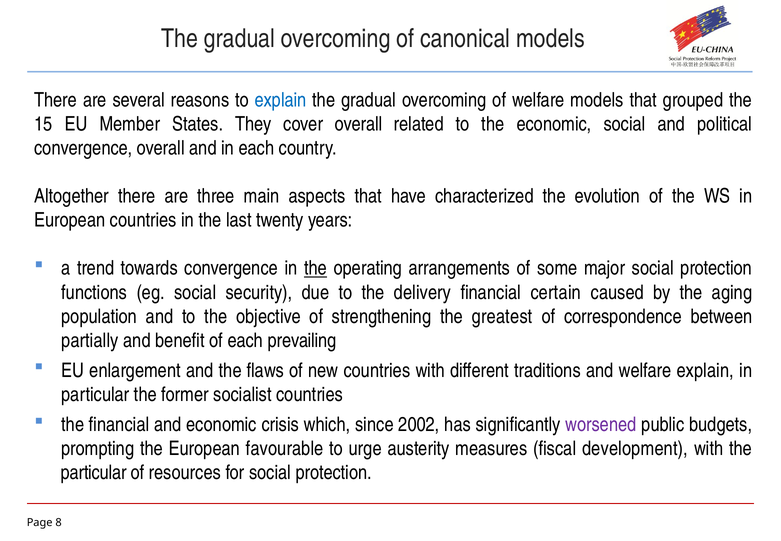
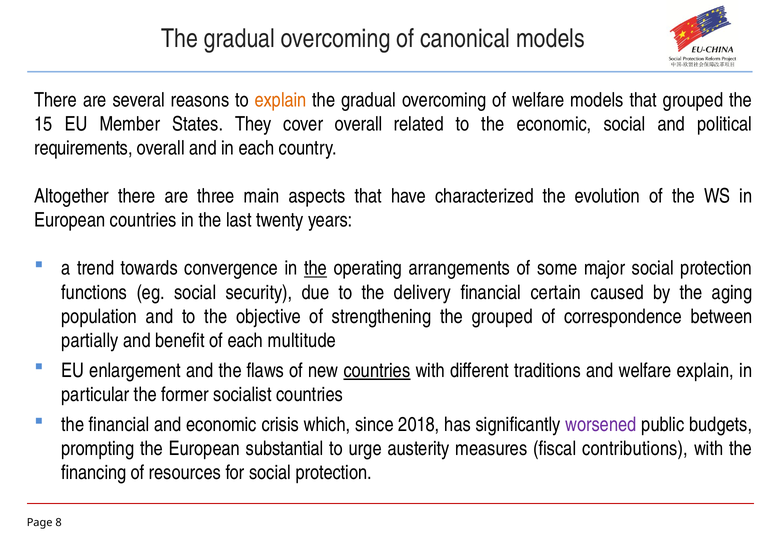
explain colour: blue -> orange (281, 100)
convergence: convergence -> requirements (83, 148)
the greatest: greatest -> grouped (502, 316)
prevailing: prevailing -> multitude (302, 340)
countries underline: none -> present (377, 370)
2002: 2002 -> 2018 (419, 424)
favourable: favourable -> substantial (285, 449)
development: development -> contributions (635, 449)
particular: particular -> financing (94, 473)
